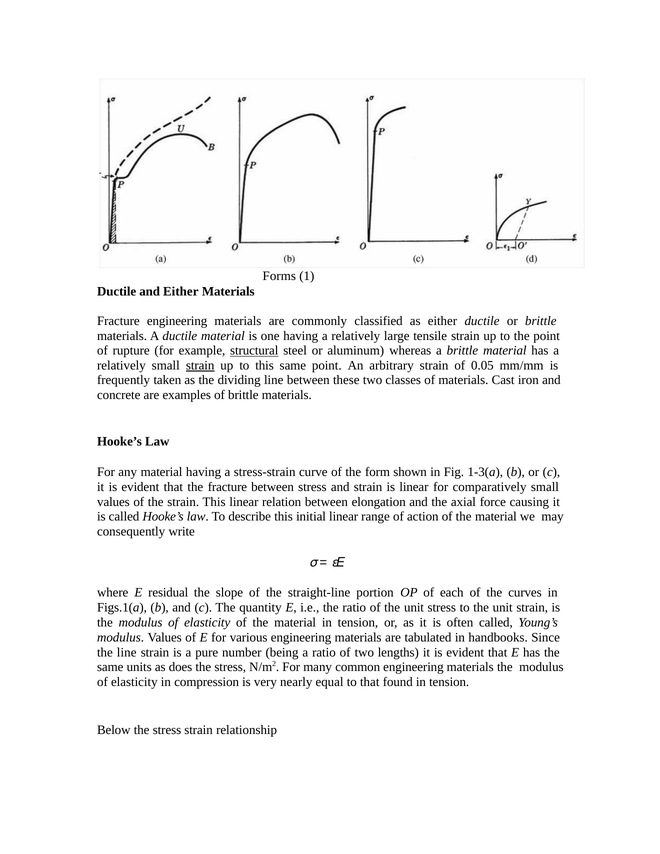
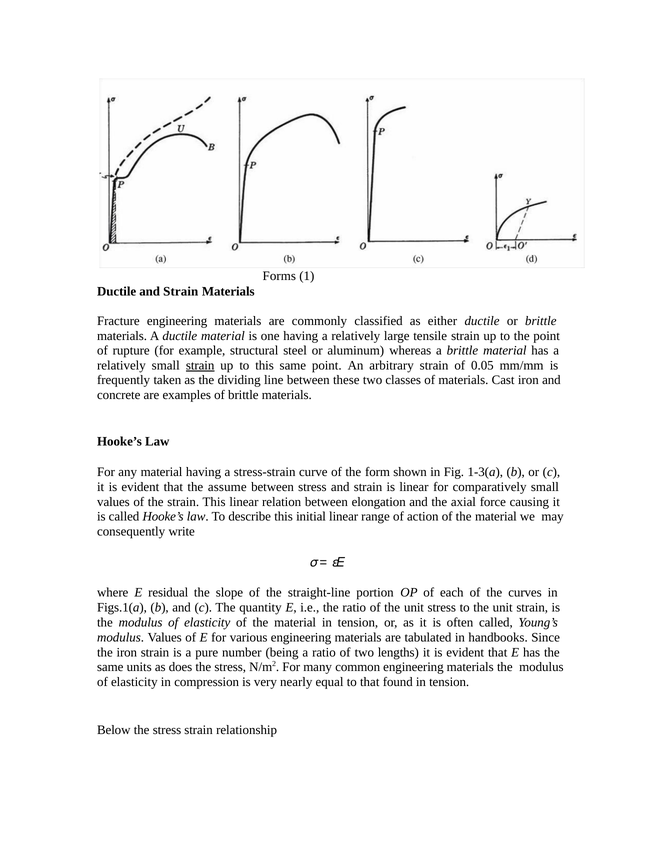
Ductile and Either: Either -> Strain (181, 292)
structural underline: present -> none (254, 351)
the fracture: fracture -> assume (227, 487)
the line: line -> iron (127, 652)
